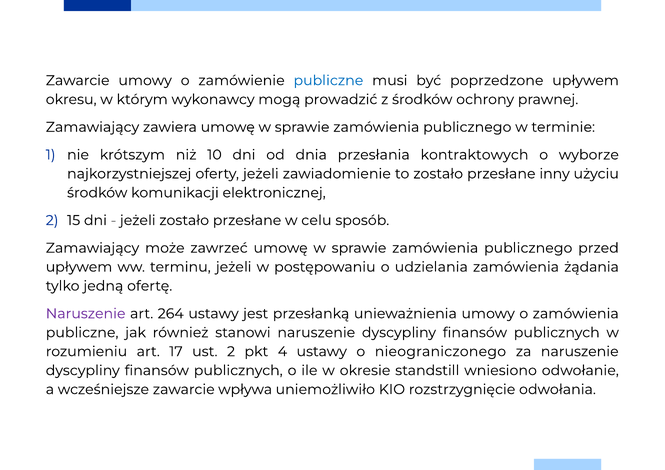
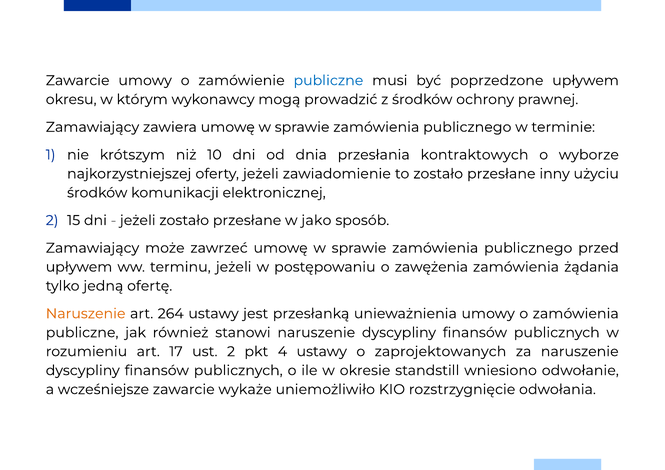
celu: celu -> jako (316, 220)
udzielania: udzielania -> zawężenia (431, 267)
Naruszenie colour: purple -> orange (86, 314)
nieograniczonego: nieograniczonego -> zaprojektowanych (440, 352)
wpływa: wpływa -> wykaże (245, 390)
